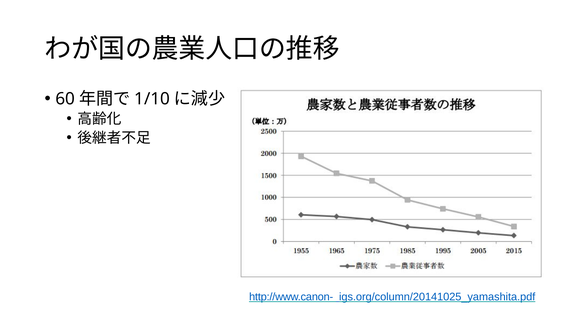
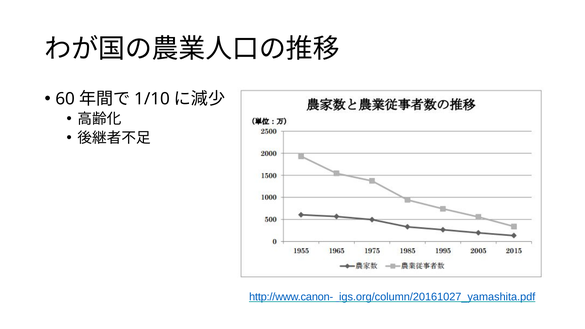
igs.org/column/20141025_yamashita.pdf: igs.org/column/20141025_yamashita.pdf -> igs.org/column/20161027_yamashita.pdf (437, 297)
